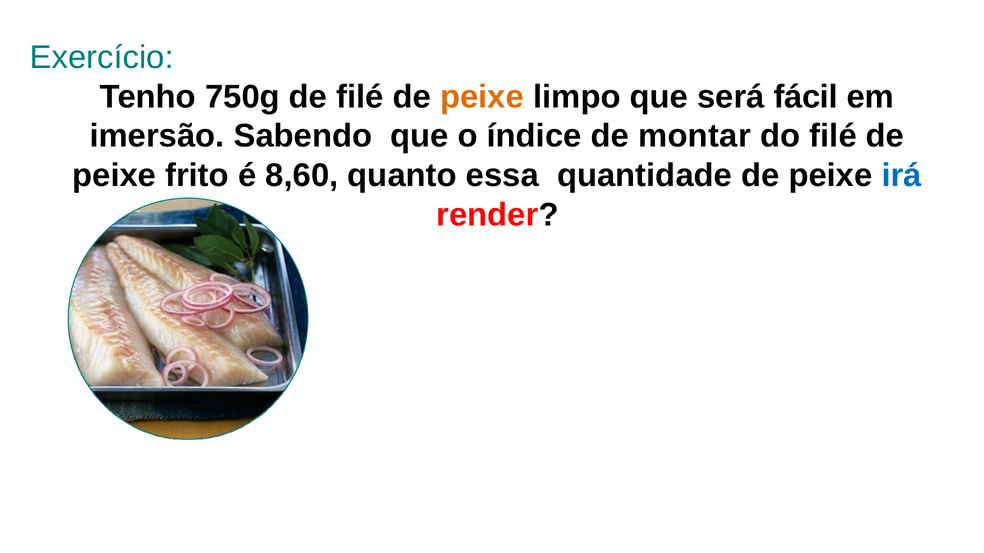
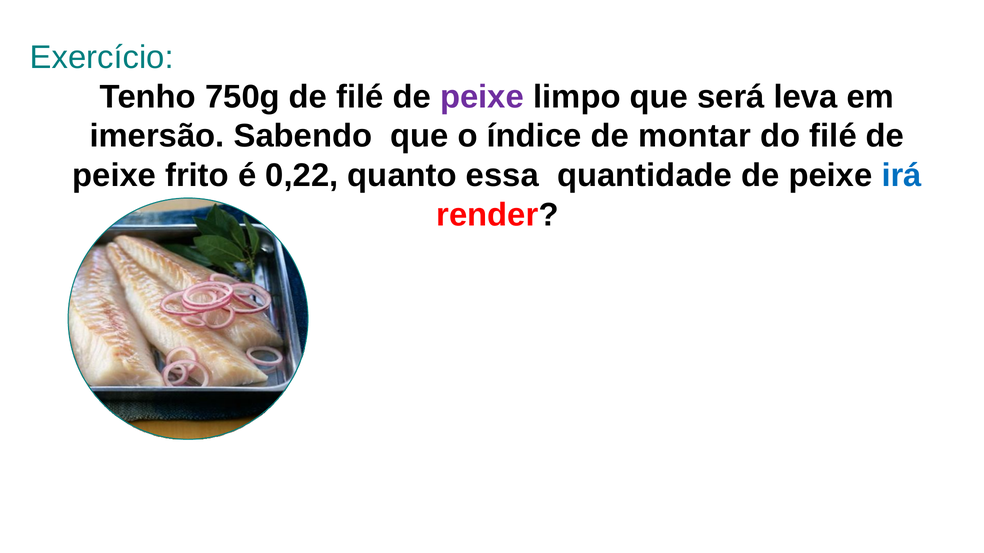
peixe colour: orange -> purple (482, 97)
fácil: fácil -> leva (805, 97)
8,60: 8,60 -> 0,22 (302, 176)
